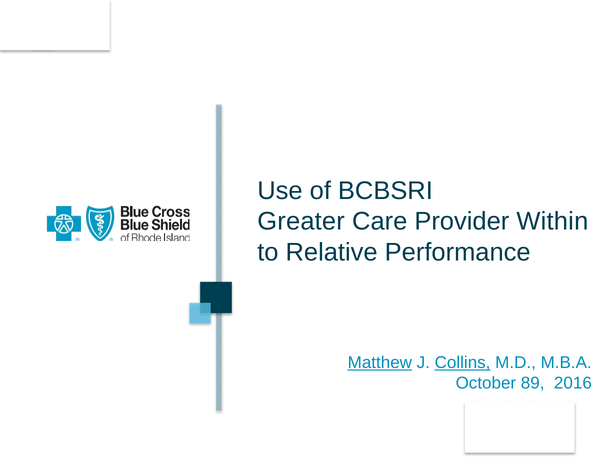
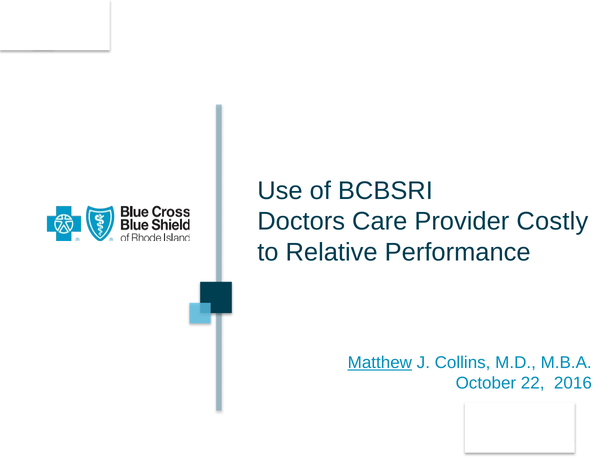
Greater: Greater -> Doctors (301, 221)
Within: Within -> Costly (552, 221)
Collins underline: present -> none (463, 363)
89: 89 -> 22 (533, 383)
